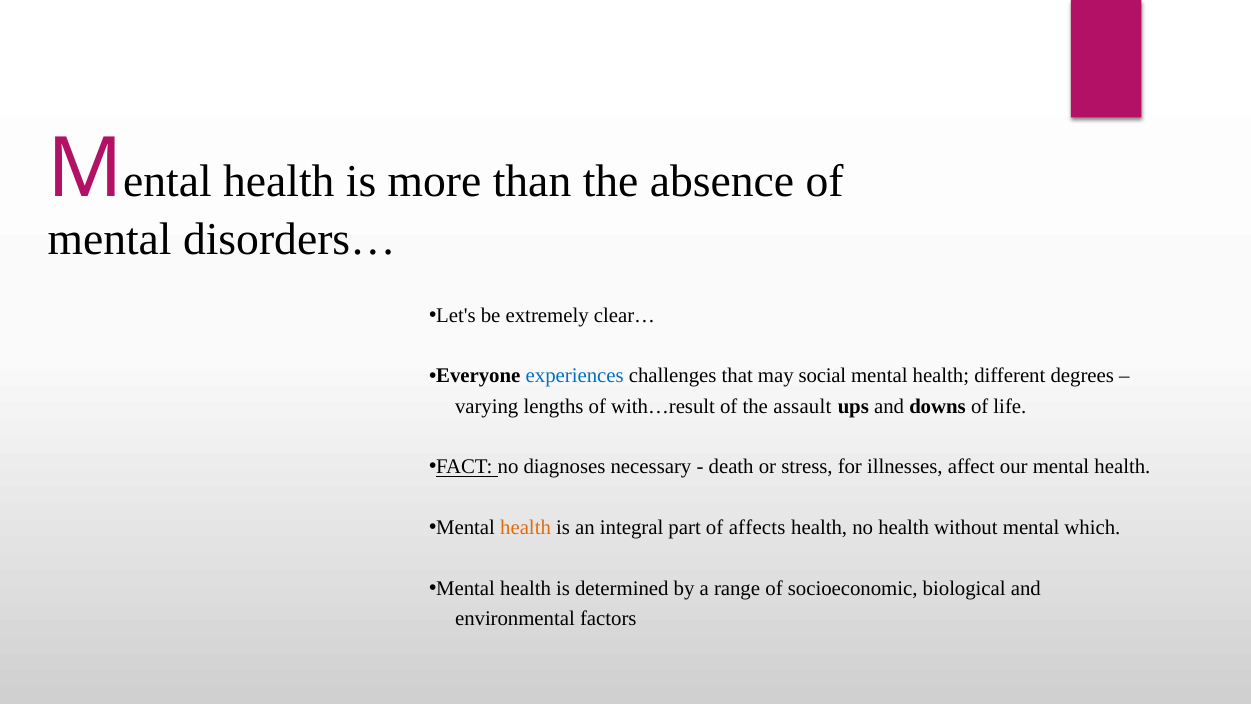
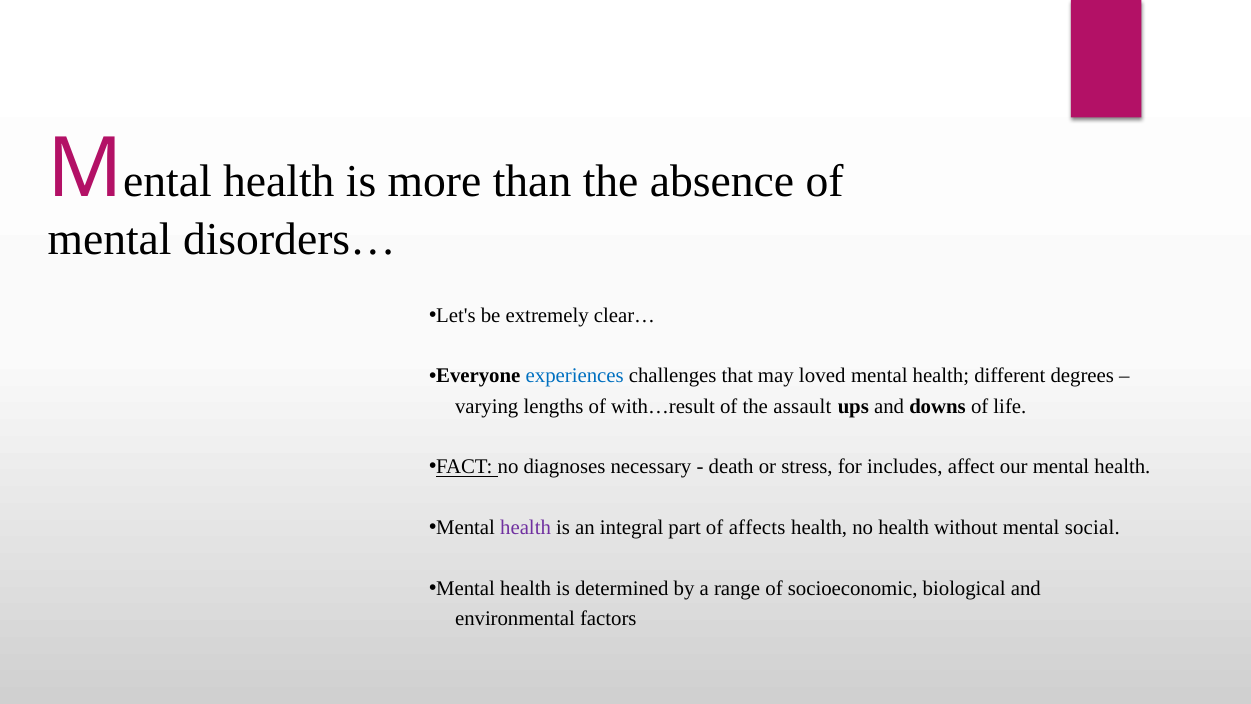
social: social -> loved (822, 376)
illnesses: illnesses -> includes (905, 467)
health colour: orange -> purple (526, 527)
which: which -> social (1092, 527)
